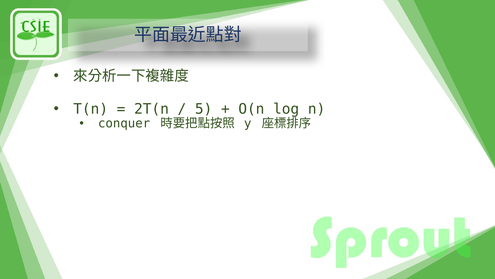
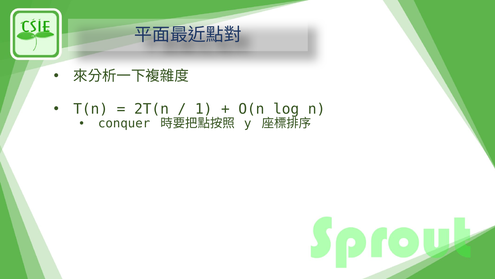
5: 5 -> 1 (204, 109)
